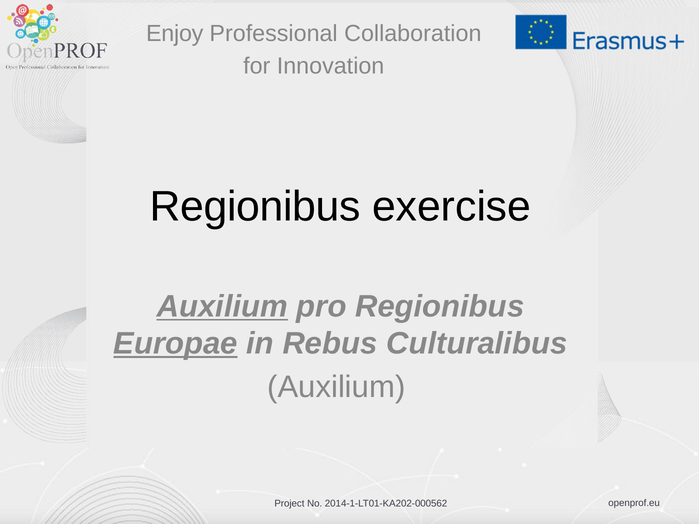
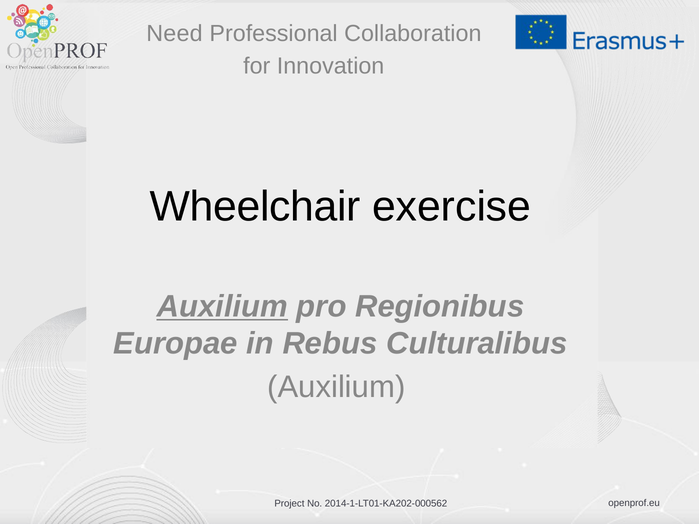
Enjoy: Enjoy -> Need (174, 34)
Regionibus: Regionibus -> Wheelchair (255, 207)
Europae underline: present -> none (176, 344)
